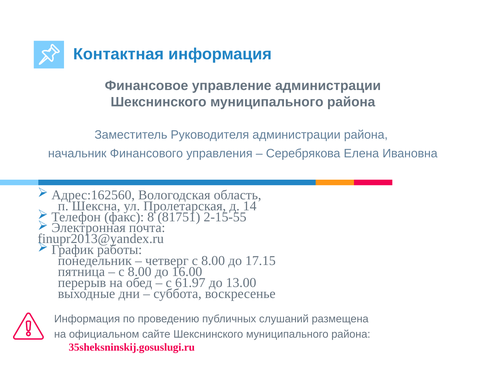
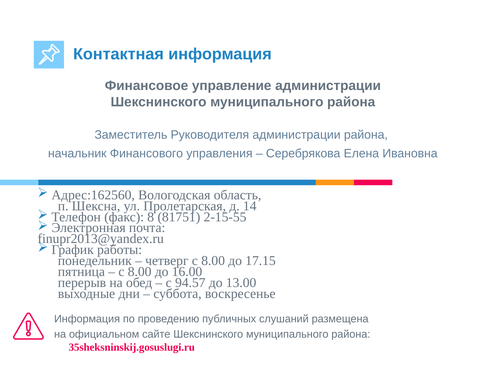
61.97: 61.97 -> 94.57 (190, 282)
